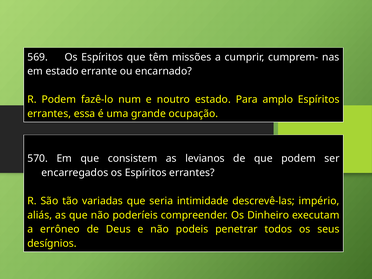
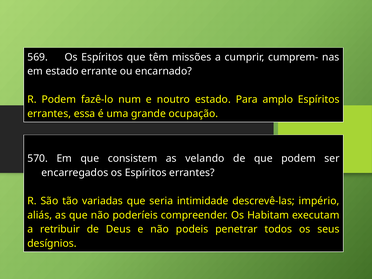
levianos: levianos -> velando (205, 159)
Dinheiro: Dinheiro -> Habitam (268, 215)
errôneo: errôneo -> retribuir (60, 229)
